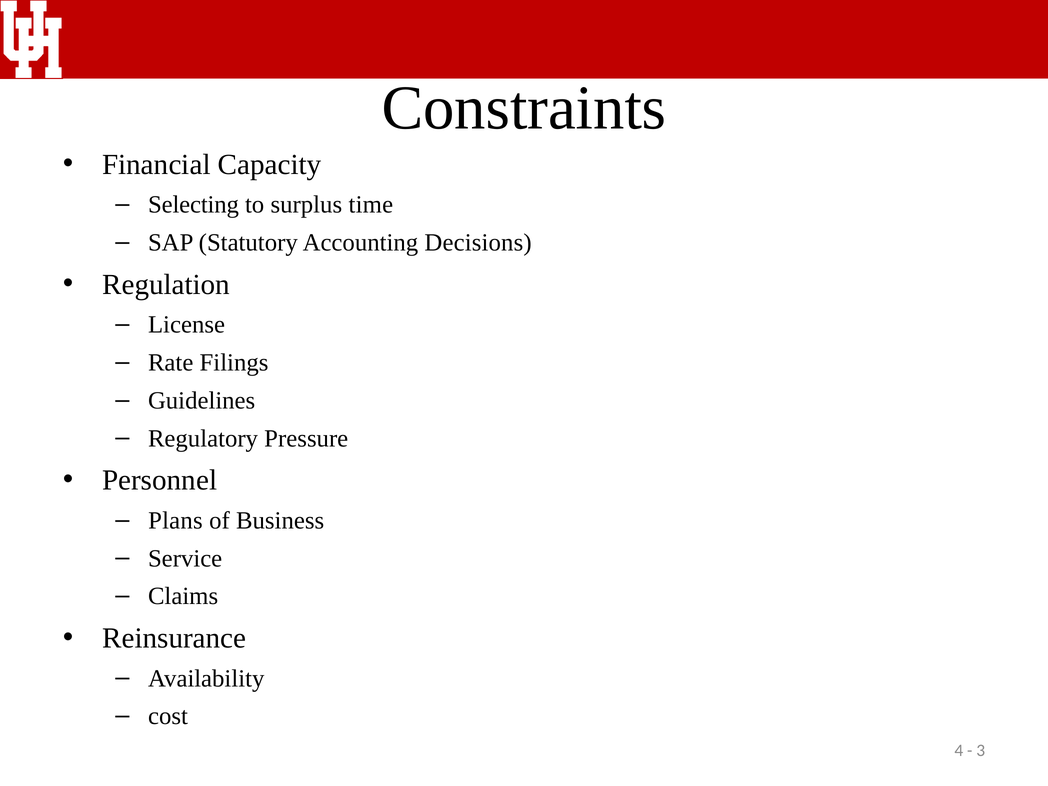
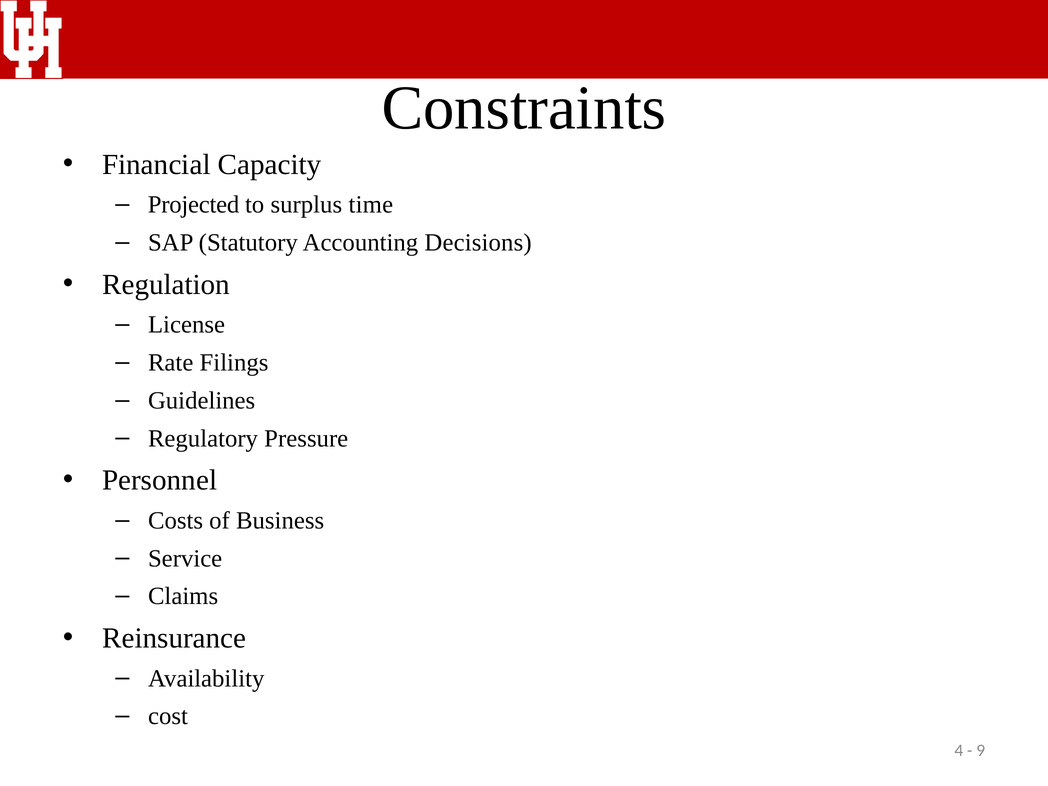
Selecting: Selecting -> Projected (194, 205)
Plans: Plans -> Costs (176, 520)
3: 3 -> 9 (981, 750)
